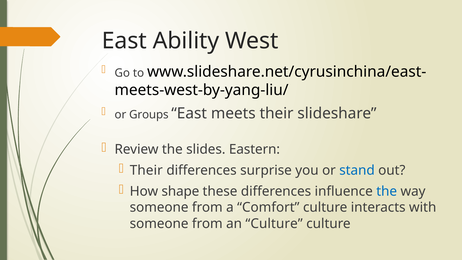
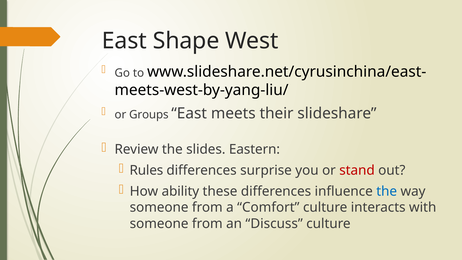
Ability: Ability -> Shape (186, 41)
Their: Their -> Rules (146, 170)
stand colour: blue -> red (357, 170)
shape: shape -> ability (180, 191)
an Culture: Culture -> Discuss (274, 224)
